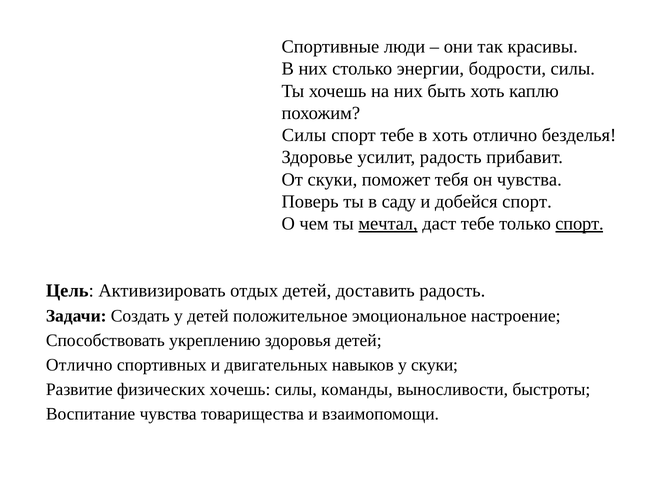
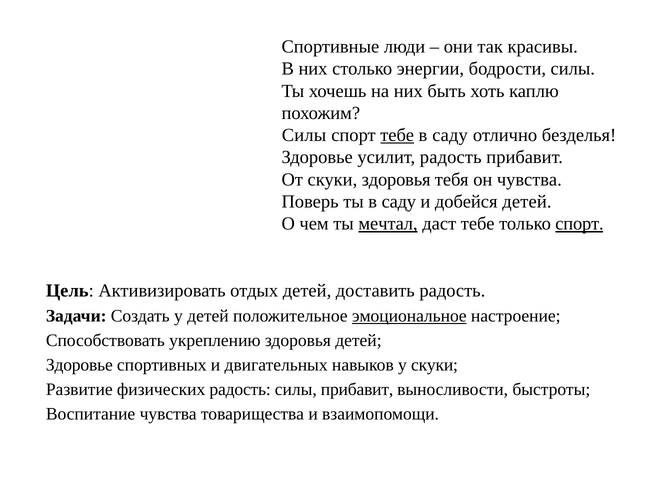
тебе underline: none -> present (397, 135)
хоть: хоть -> саду (450, 135)
скуки поможет: поможет -> здоровья (396, 180)
добейся спорт: спорт -> детей (527, 202)
эмоциональное underline: none -> present (409, 316)
Отлично: Отлично -> Здоровье (79, 365)
физических хочешь: хочешь -> радость (240, 390)
силы команды: команды -> прибавит (357, 390)
